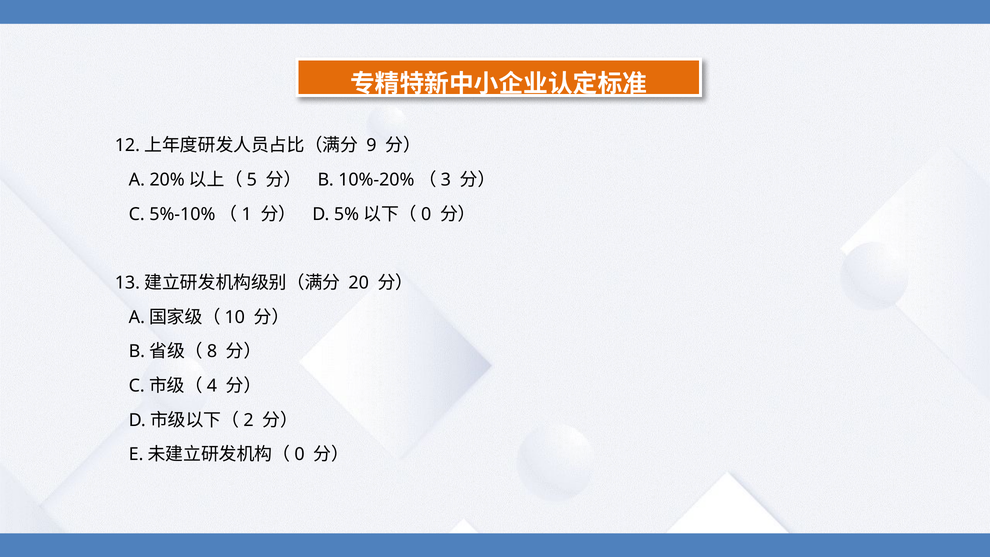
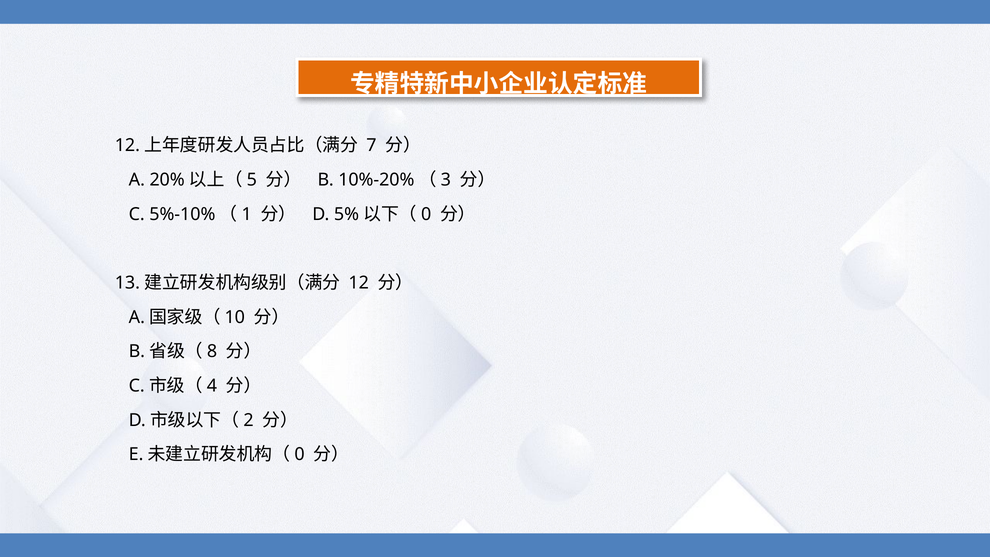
9: 9 -> 7 (371, 145)
20: 20 -> 12 (359, 283)
